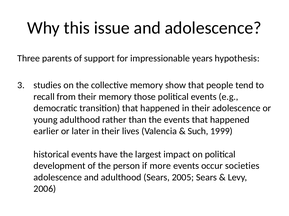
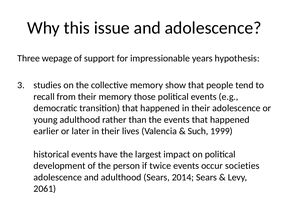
parents: parents -> wepage (57, 58)
more: more -> twice (160, 166)
2005: 2005 -> 2014 (183, 178)
2006: 2006 -> 2061 (45, 189)
